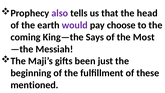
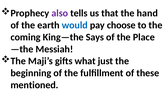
head: head -> hand (147, 13)
would colour: purple -> blue (75, 25)
Most: Most -> Place (144, 37)
been: been -> what (85, 61)
